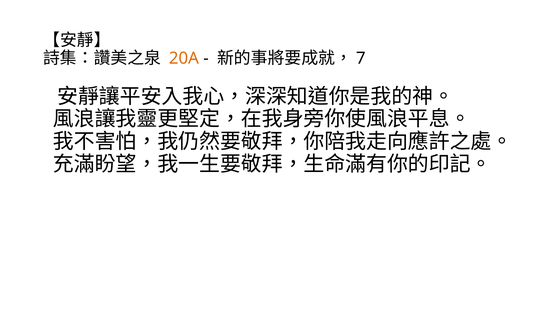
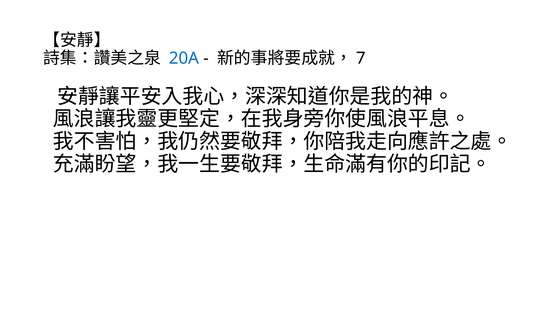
20A colour: orange -> blue (184, 58)
